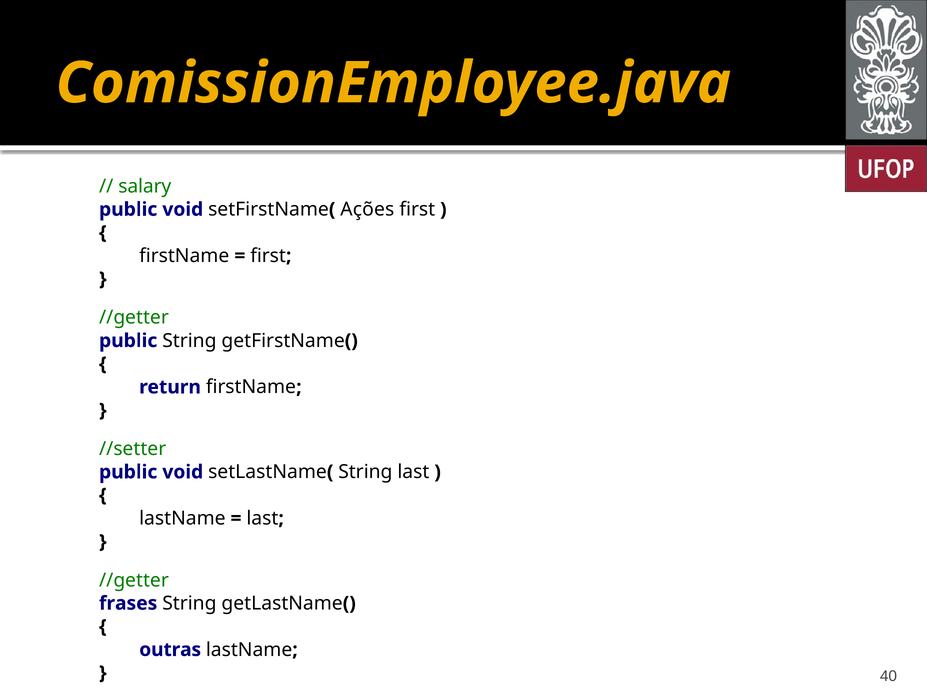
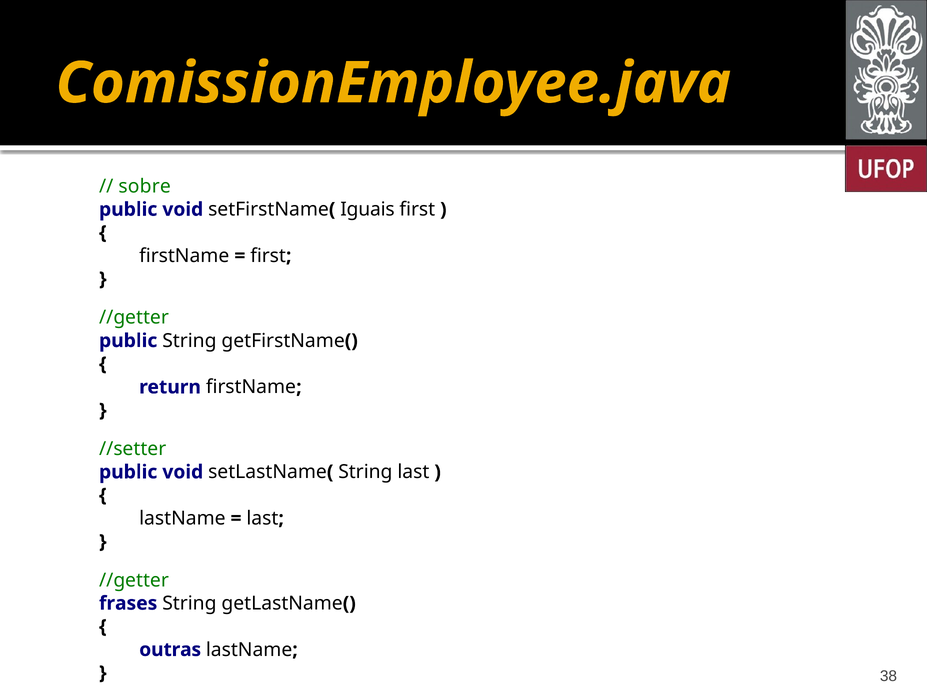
salary: salary -> sobre (145, 186)
Ações: Ações -> Iguais (367, 210)
40: 40 -> 38 (888, 676)
